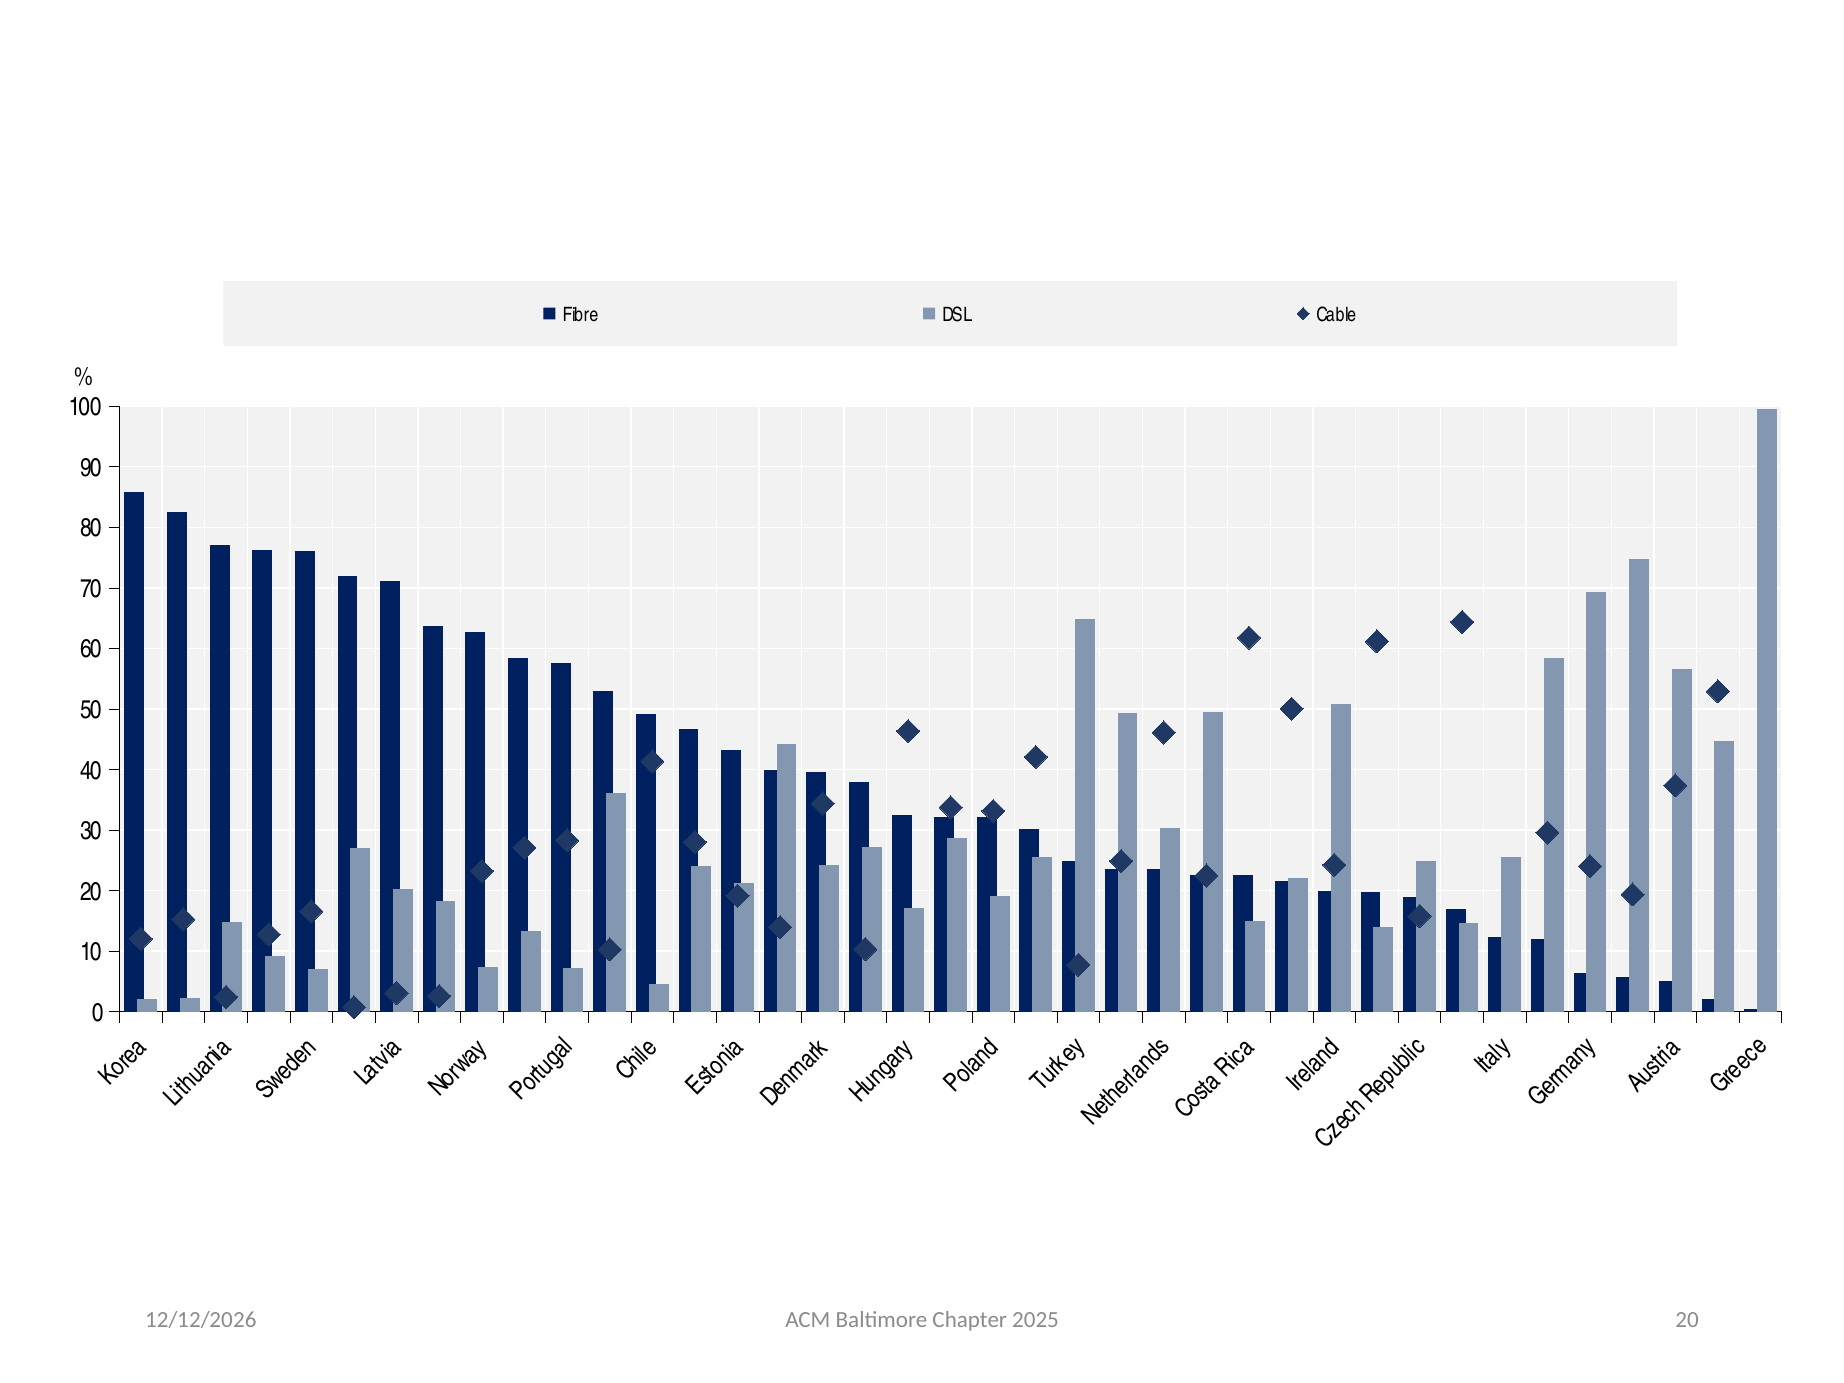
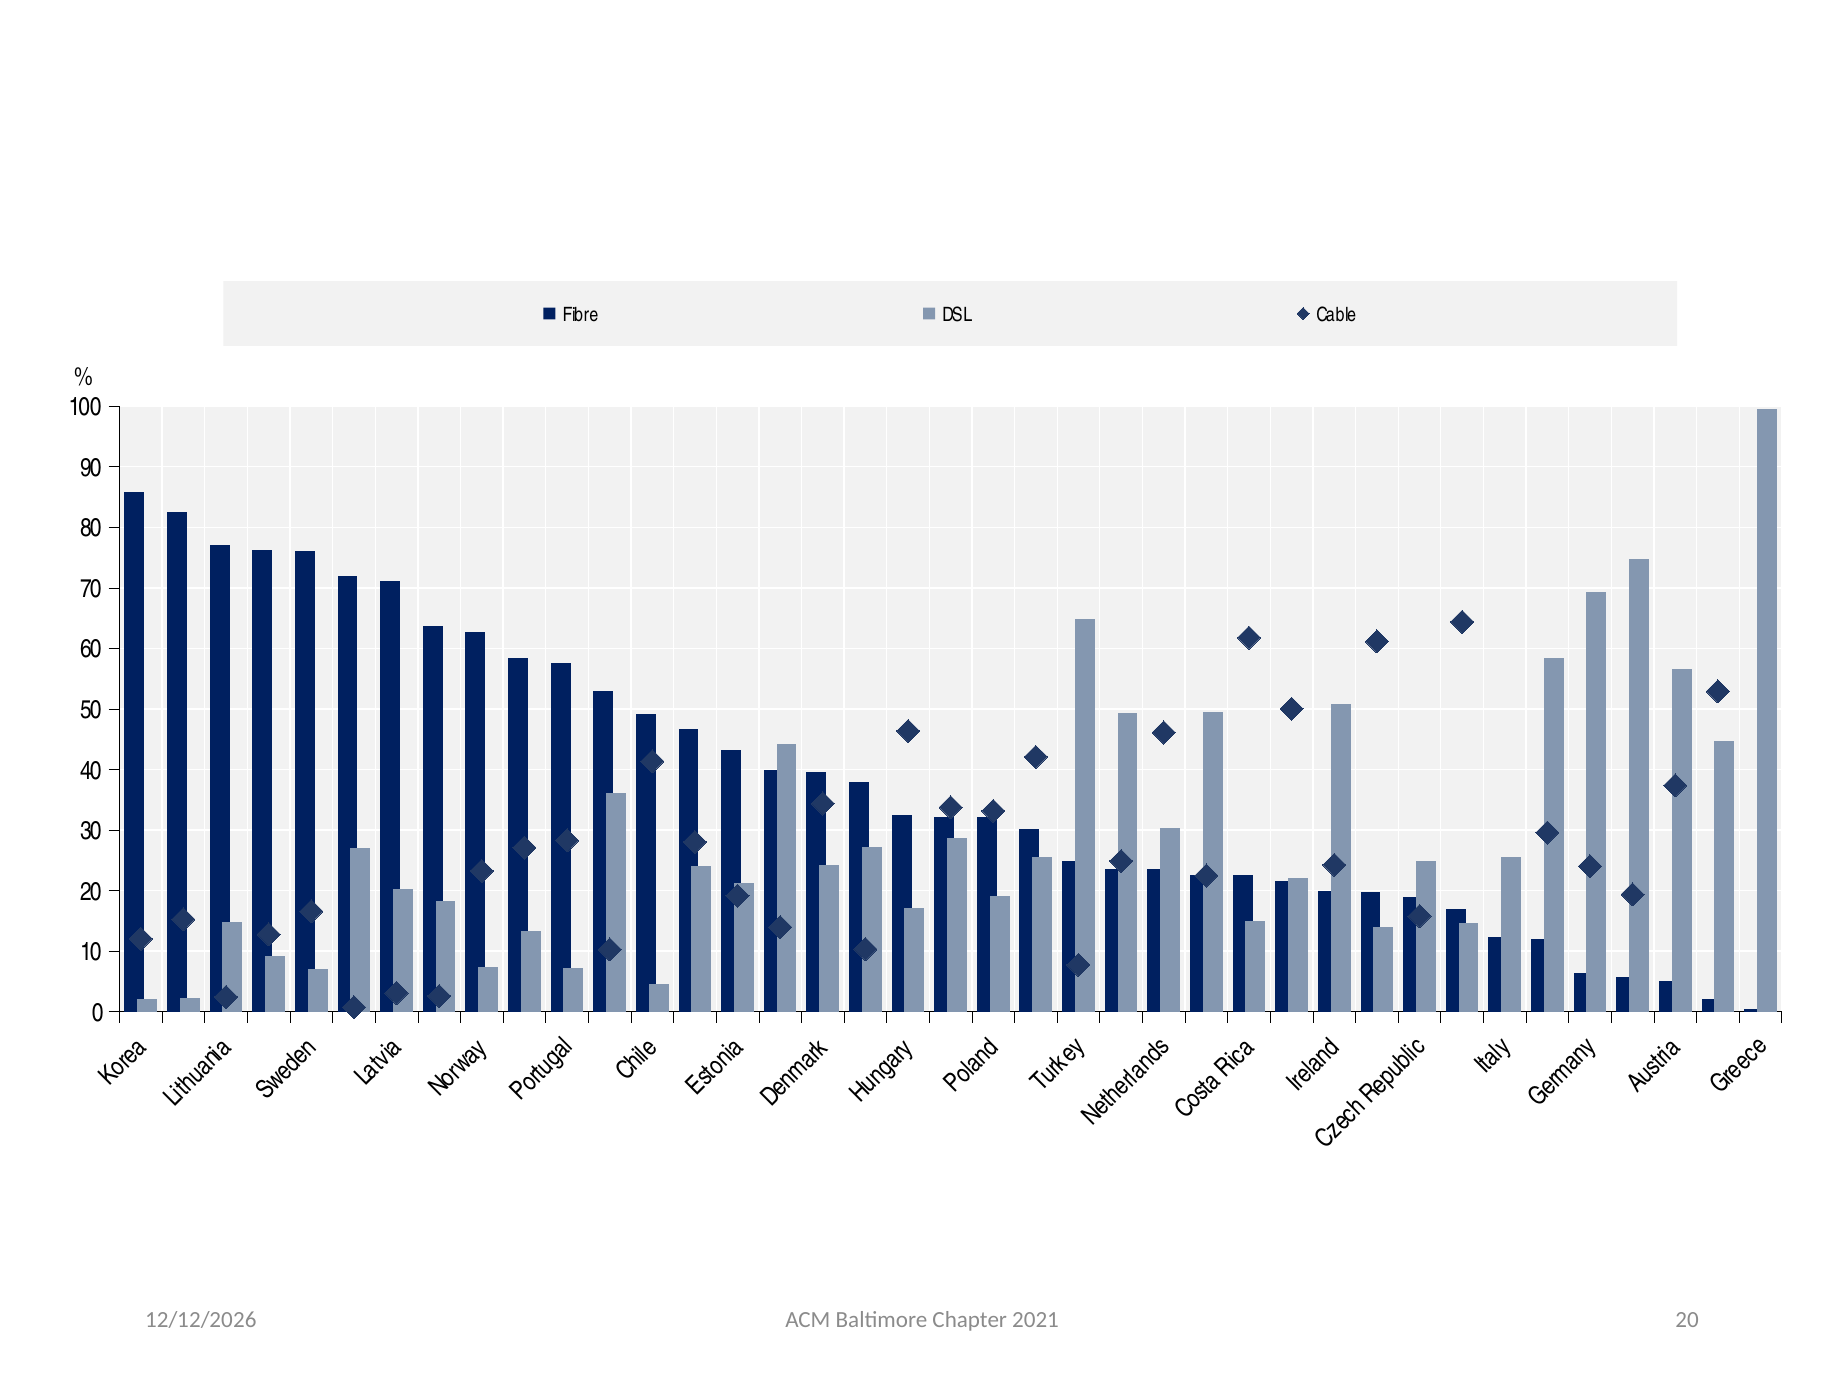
2025: 2025 -> 2021 (1036, 1320)
